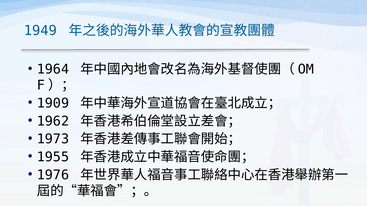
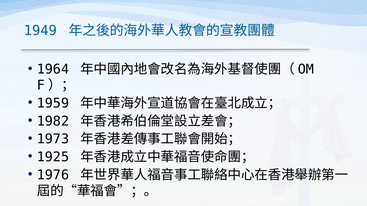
1909: 1909 -> 1959 (53, 103)
1962: 1962 -> 1982 (53, 121)
1955: 1955 -> 1925 (53, 157)
